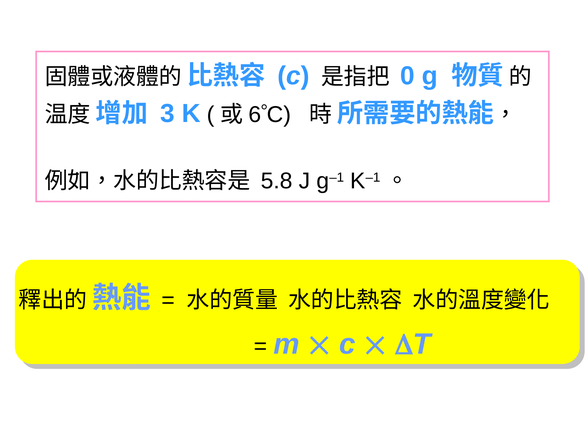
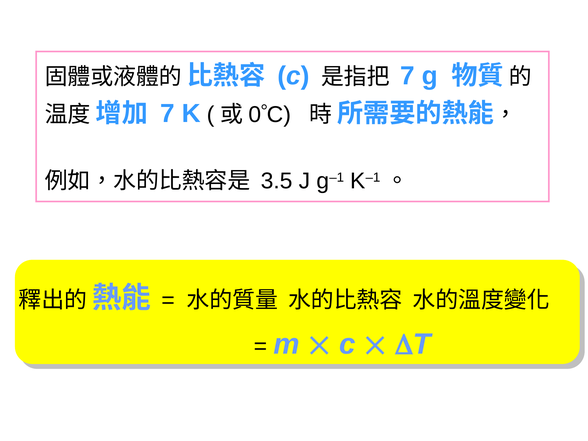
0: 0 -> 7 (407, 76)
3: 3 -> 7 (167, 113)
6: 6 -> 0 (255, 115)
5.8: 5.8 -> 3.5 (277, 181)
